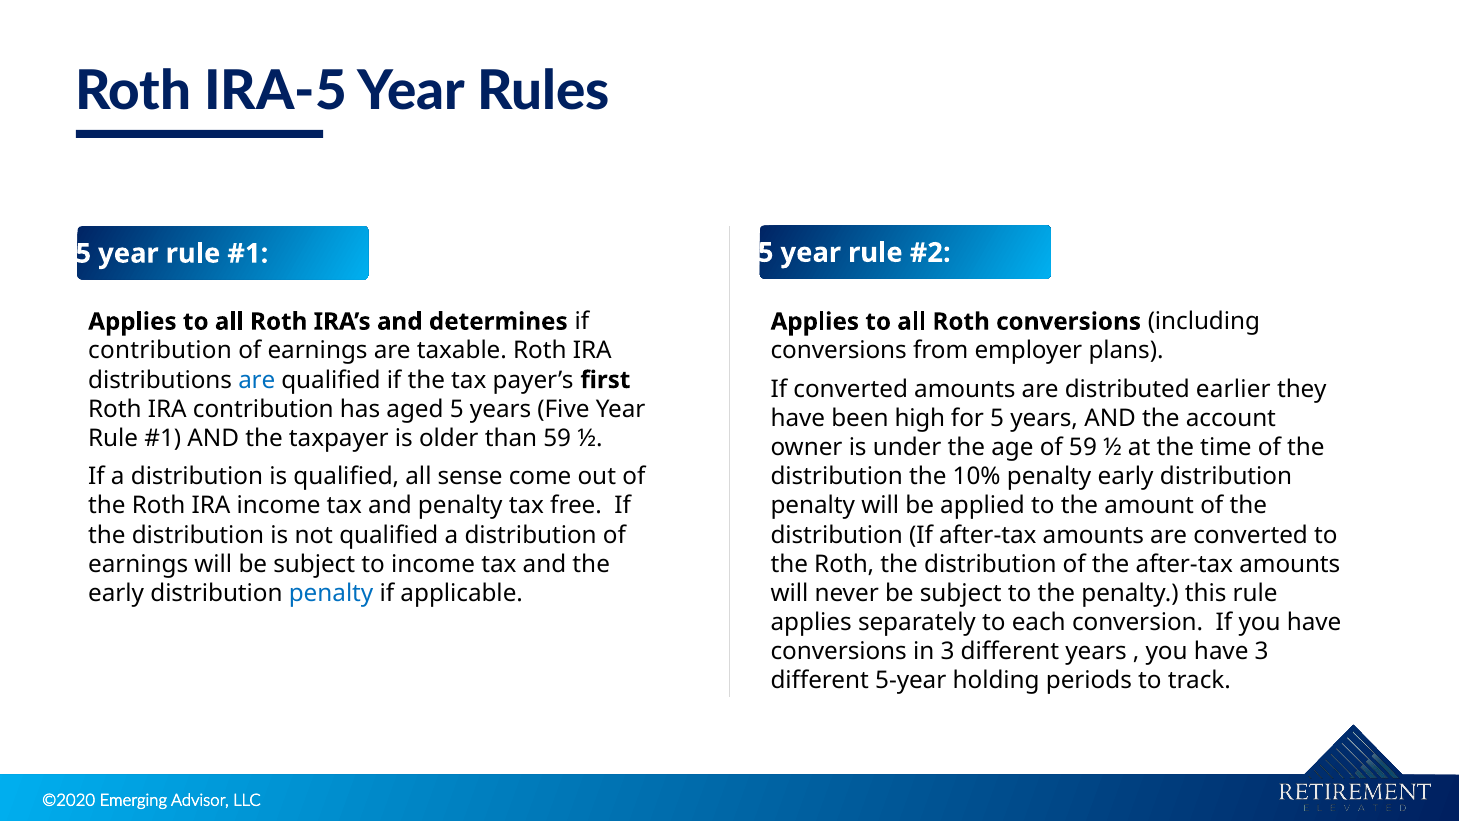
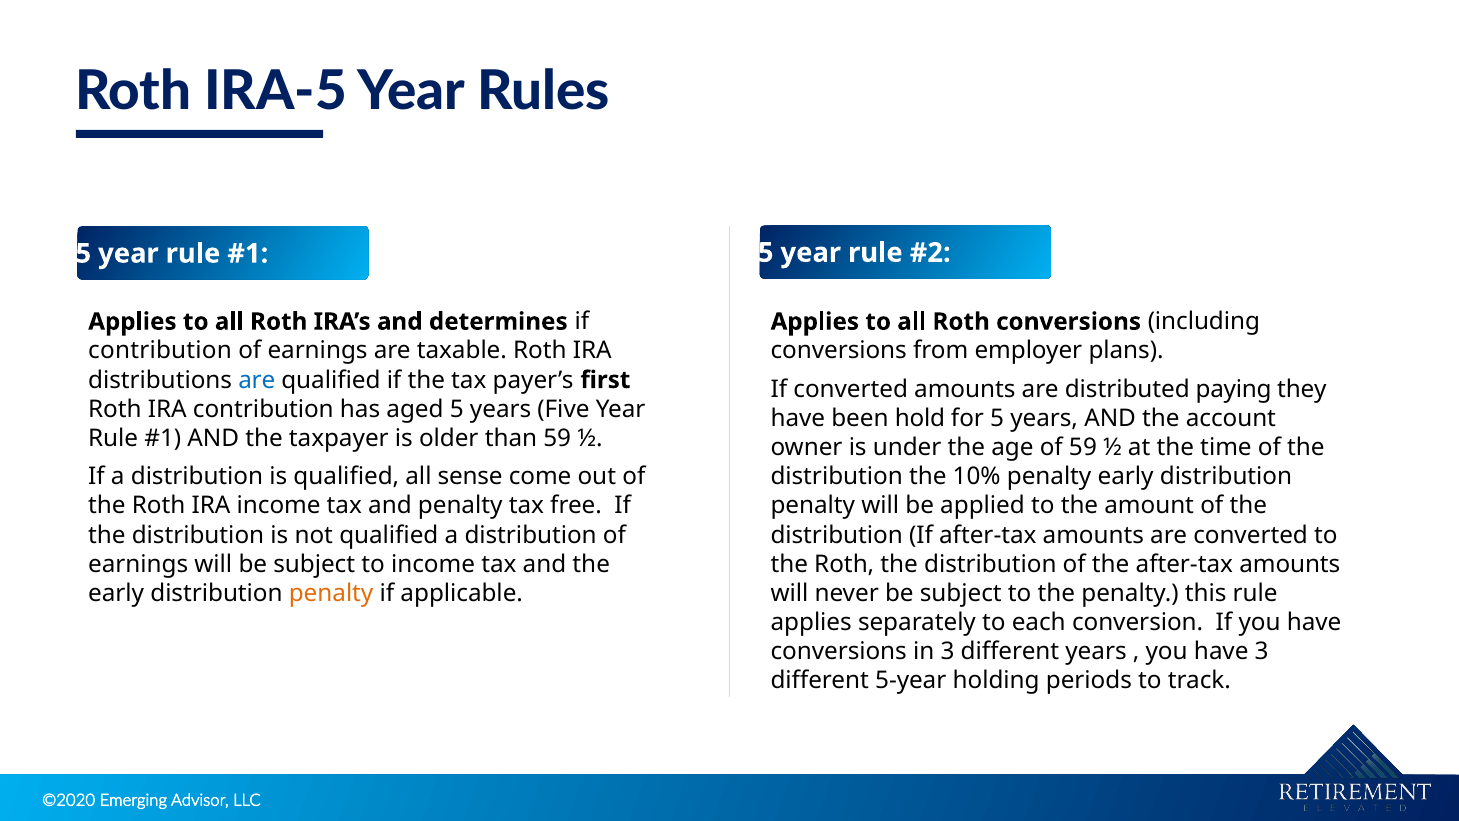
earlier: earlier -> paying (1234, 389)
high: high -> hold (920, 418)
penalty colour: blue -> orange (331, 593)
